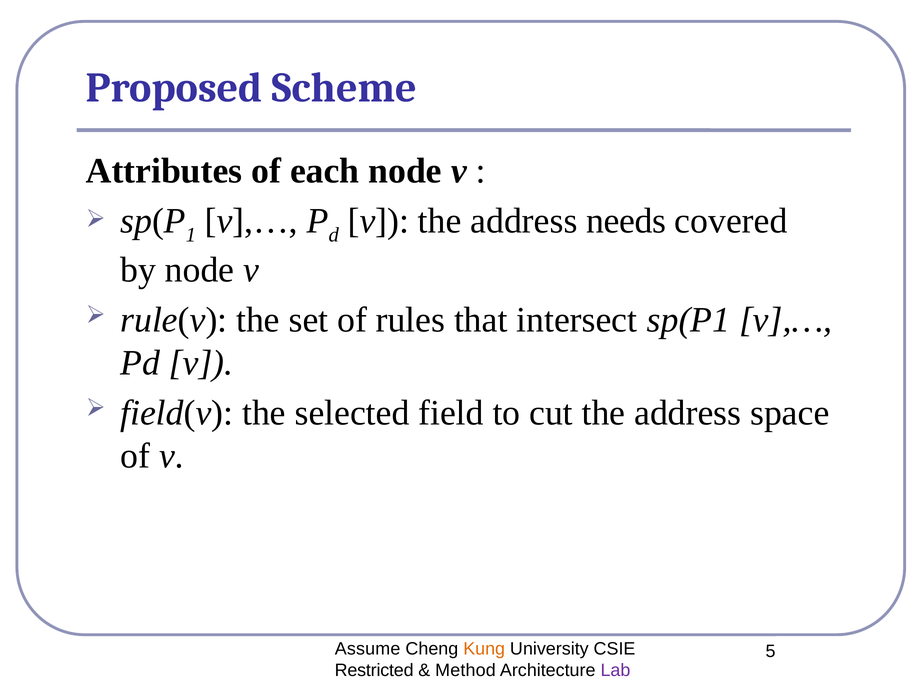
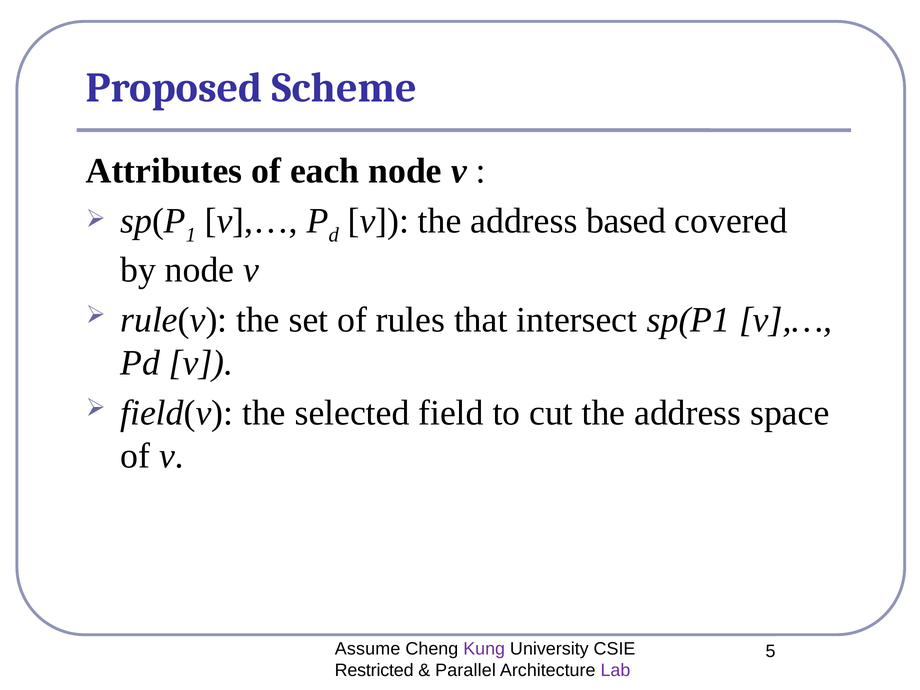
needs: needs -> based (626, 221)
Kung colour: orange -> purple (484, 649)
Method: Method -> Parallel (466, 670)
